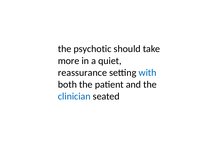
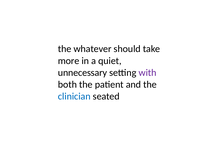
psychotic: psychotic -> whatever (93, 49)
reassurance: reassurance -> unnecessary (83, 73)
with colour: blue -> purple (148, 73)
